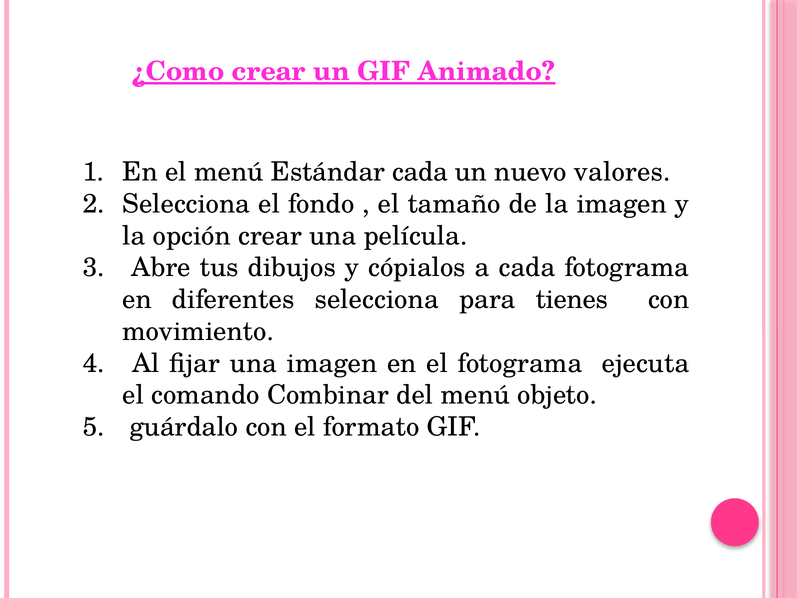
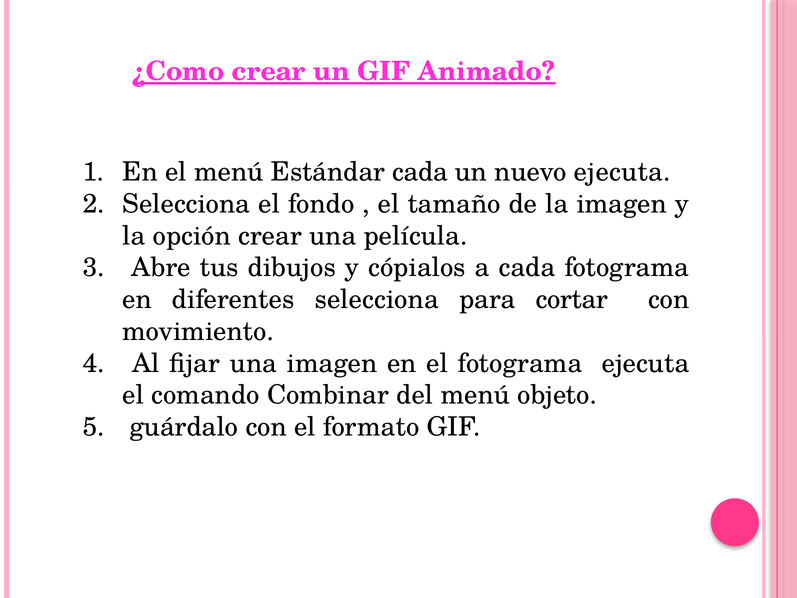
nuevo valores: valores -> ejecuta (622, 172)
tienes: tienes -> cortar (572, 299)
